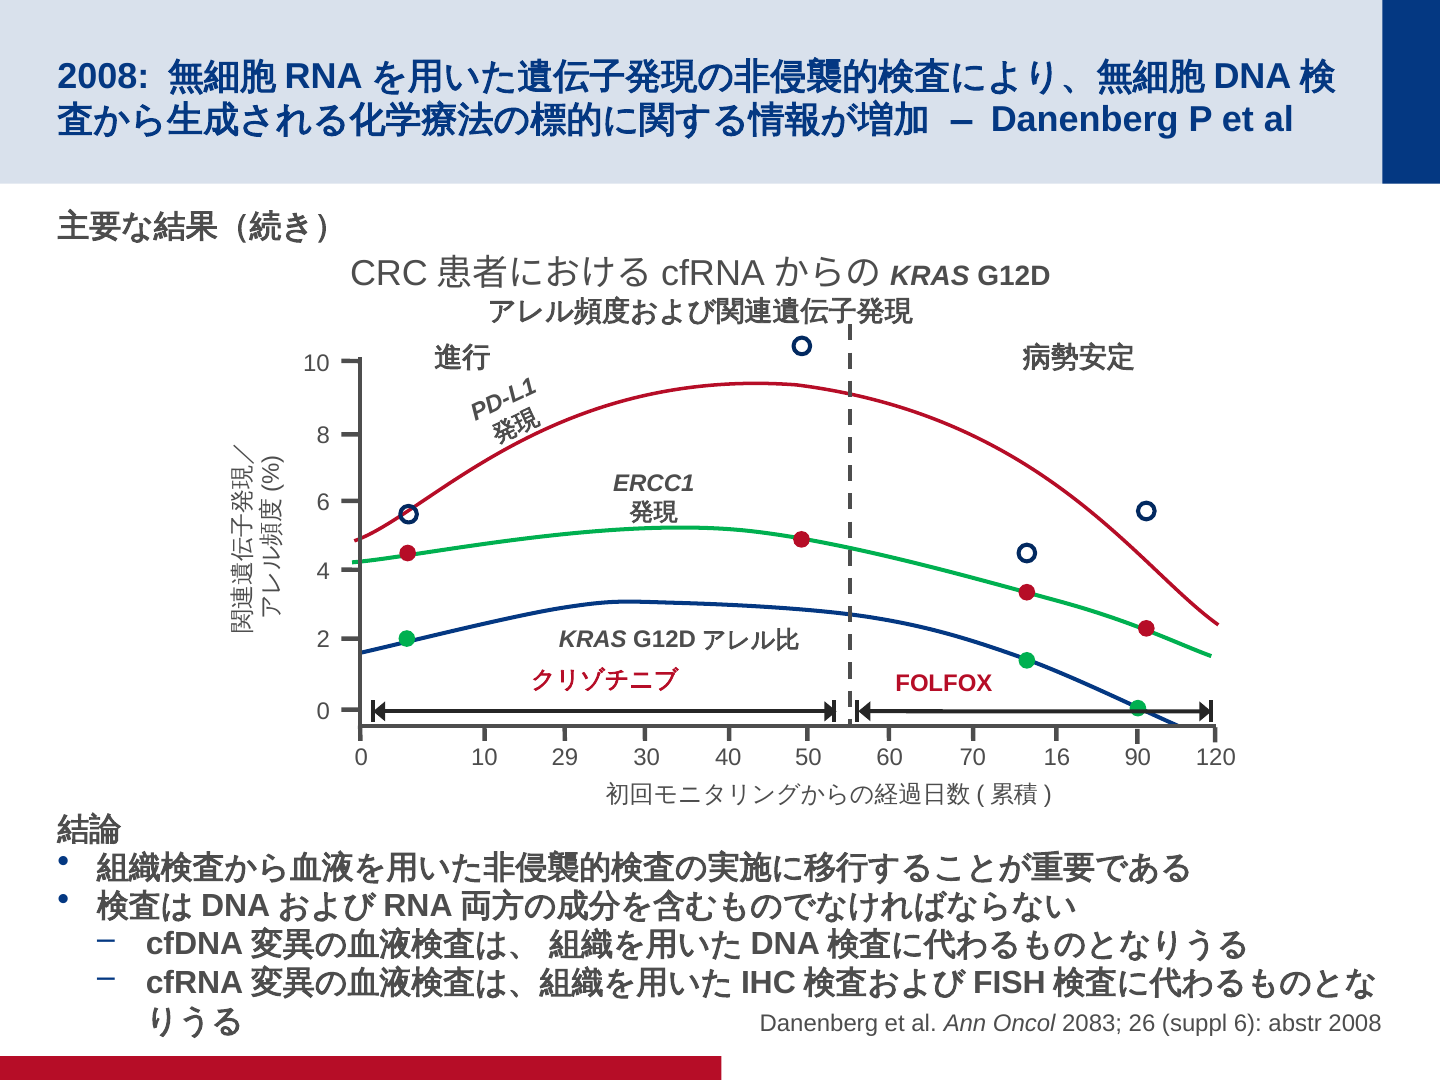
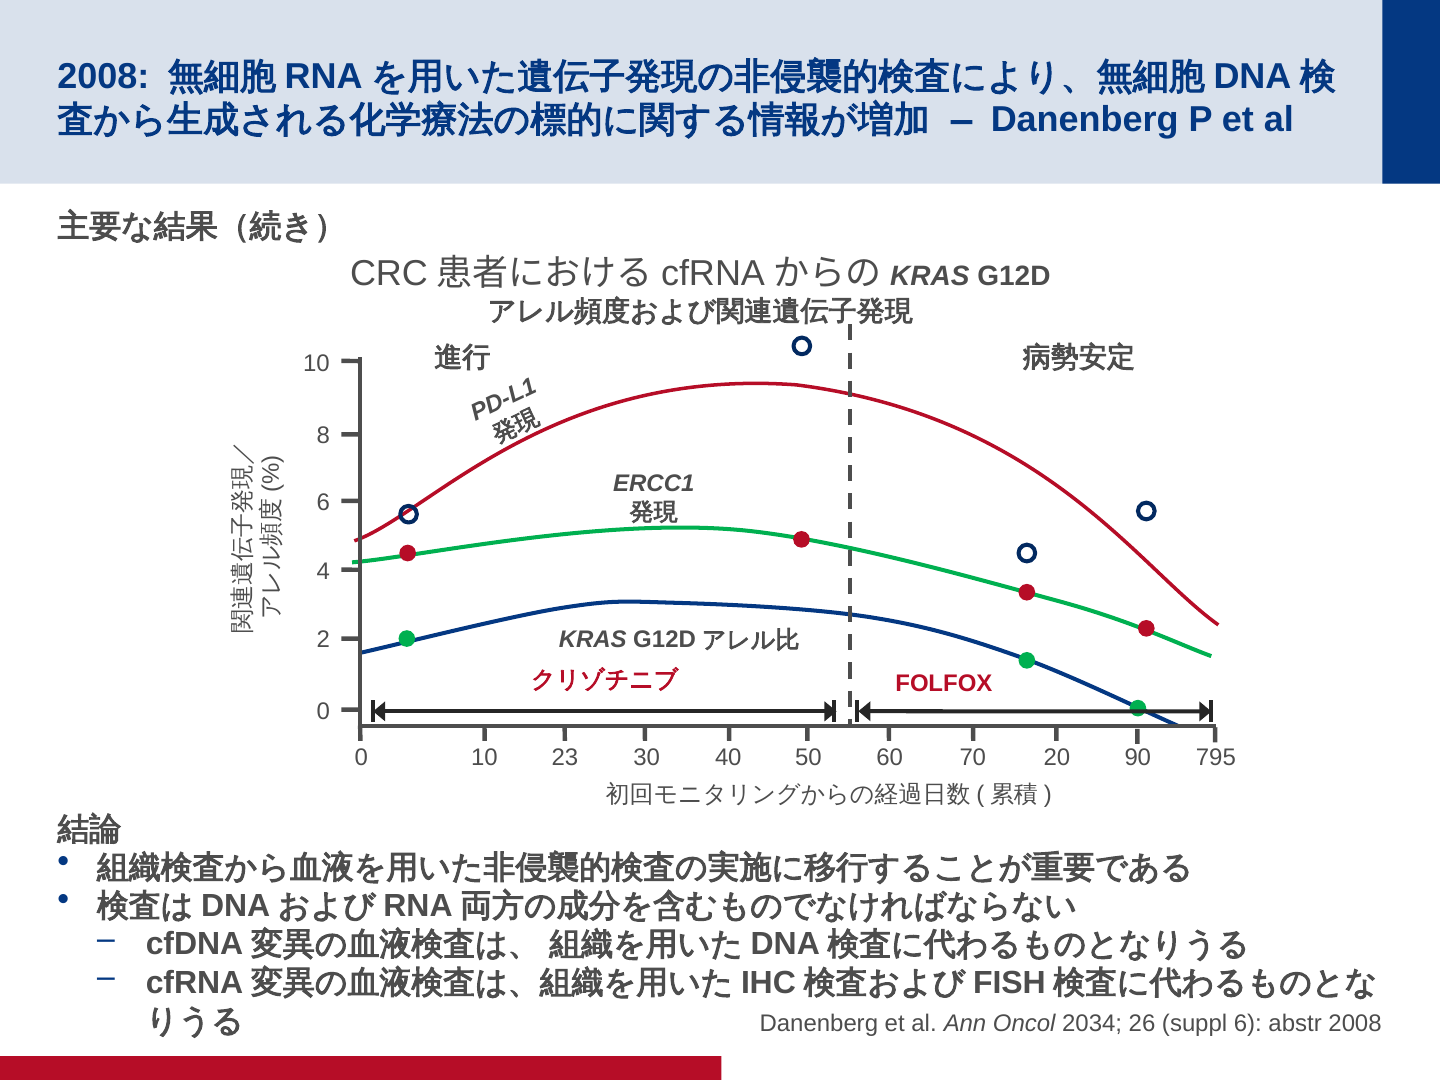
29: 29 -> 23 (565, 758)
16: 16 -> 20 (1057, 758)
120: 120 -> 795 (1216, 758)
2083: 2083 -> 2034 (1092, 1024)
